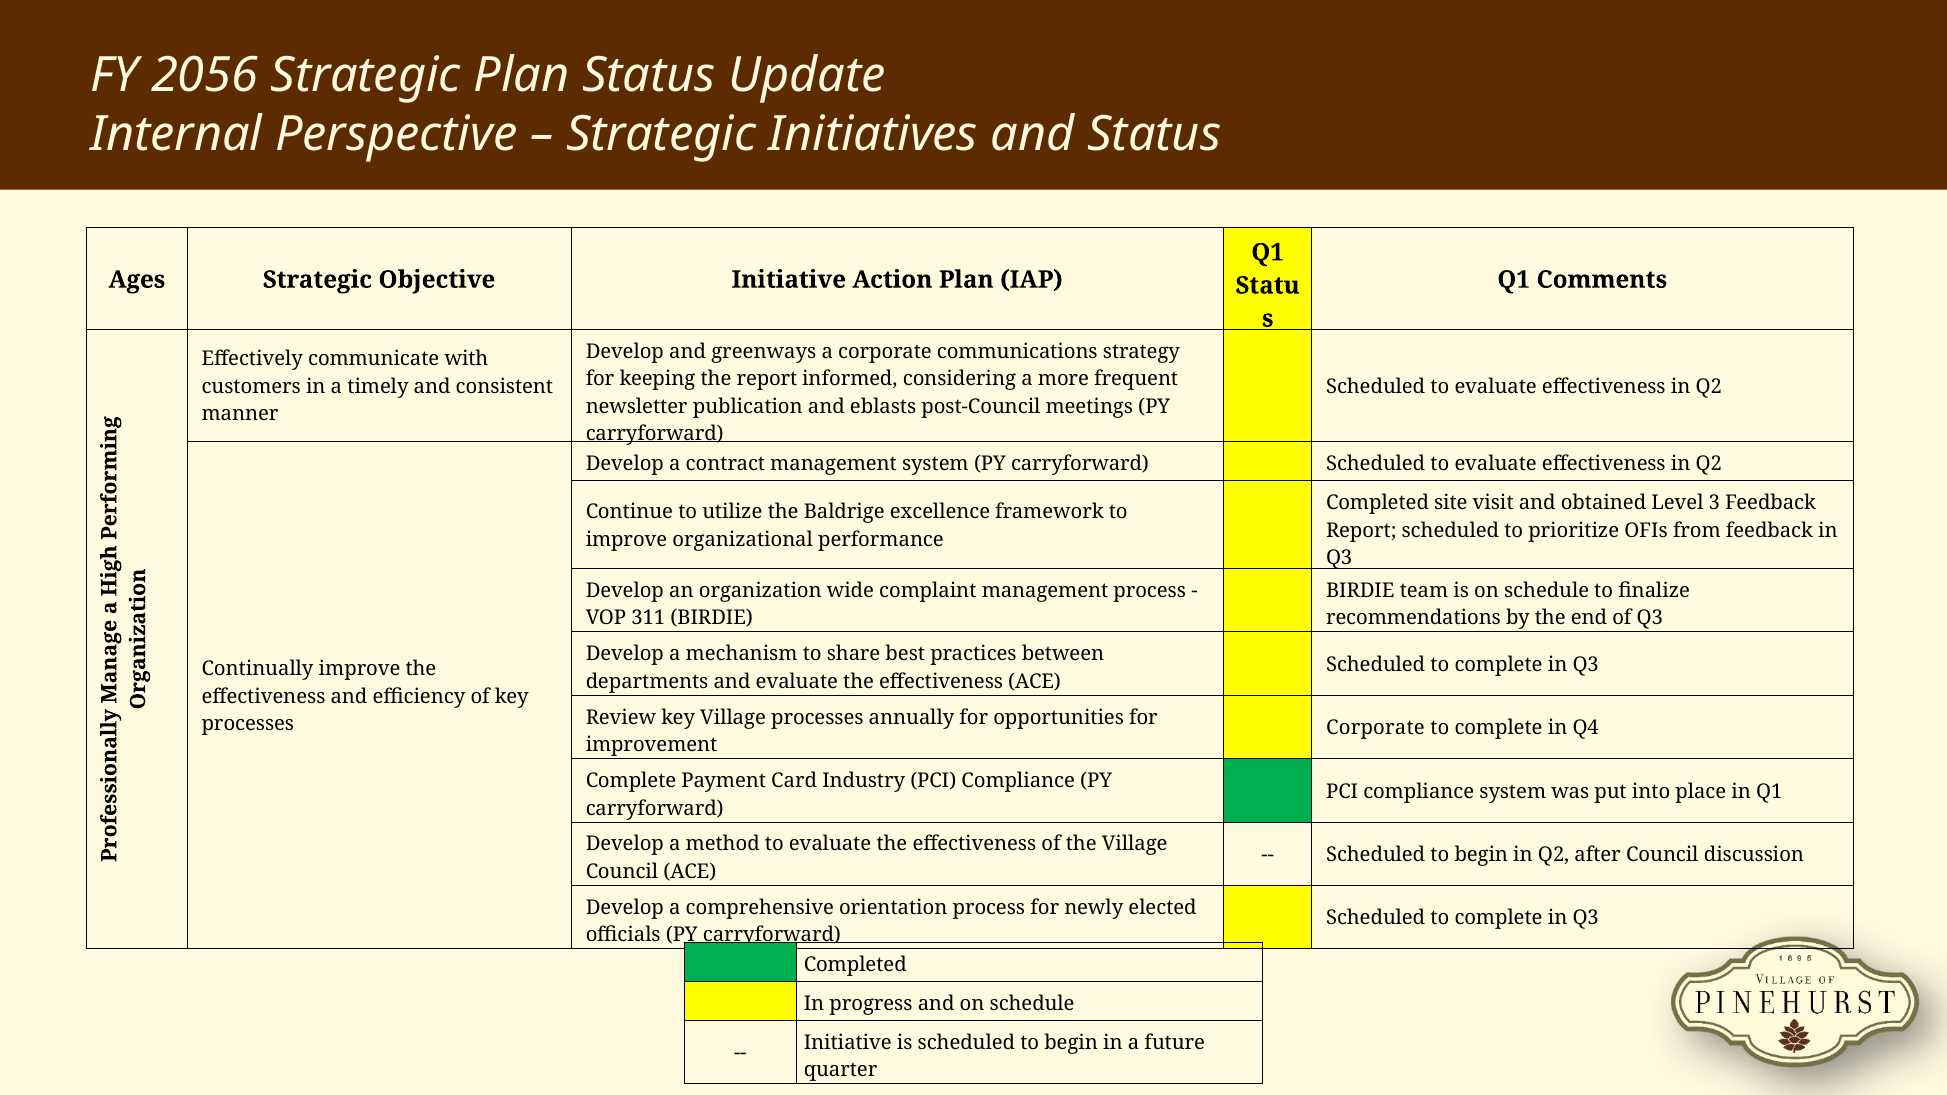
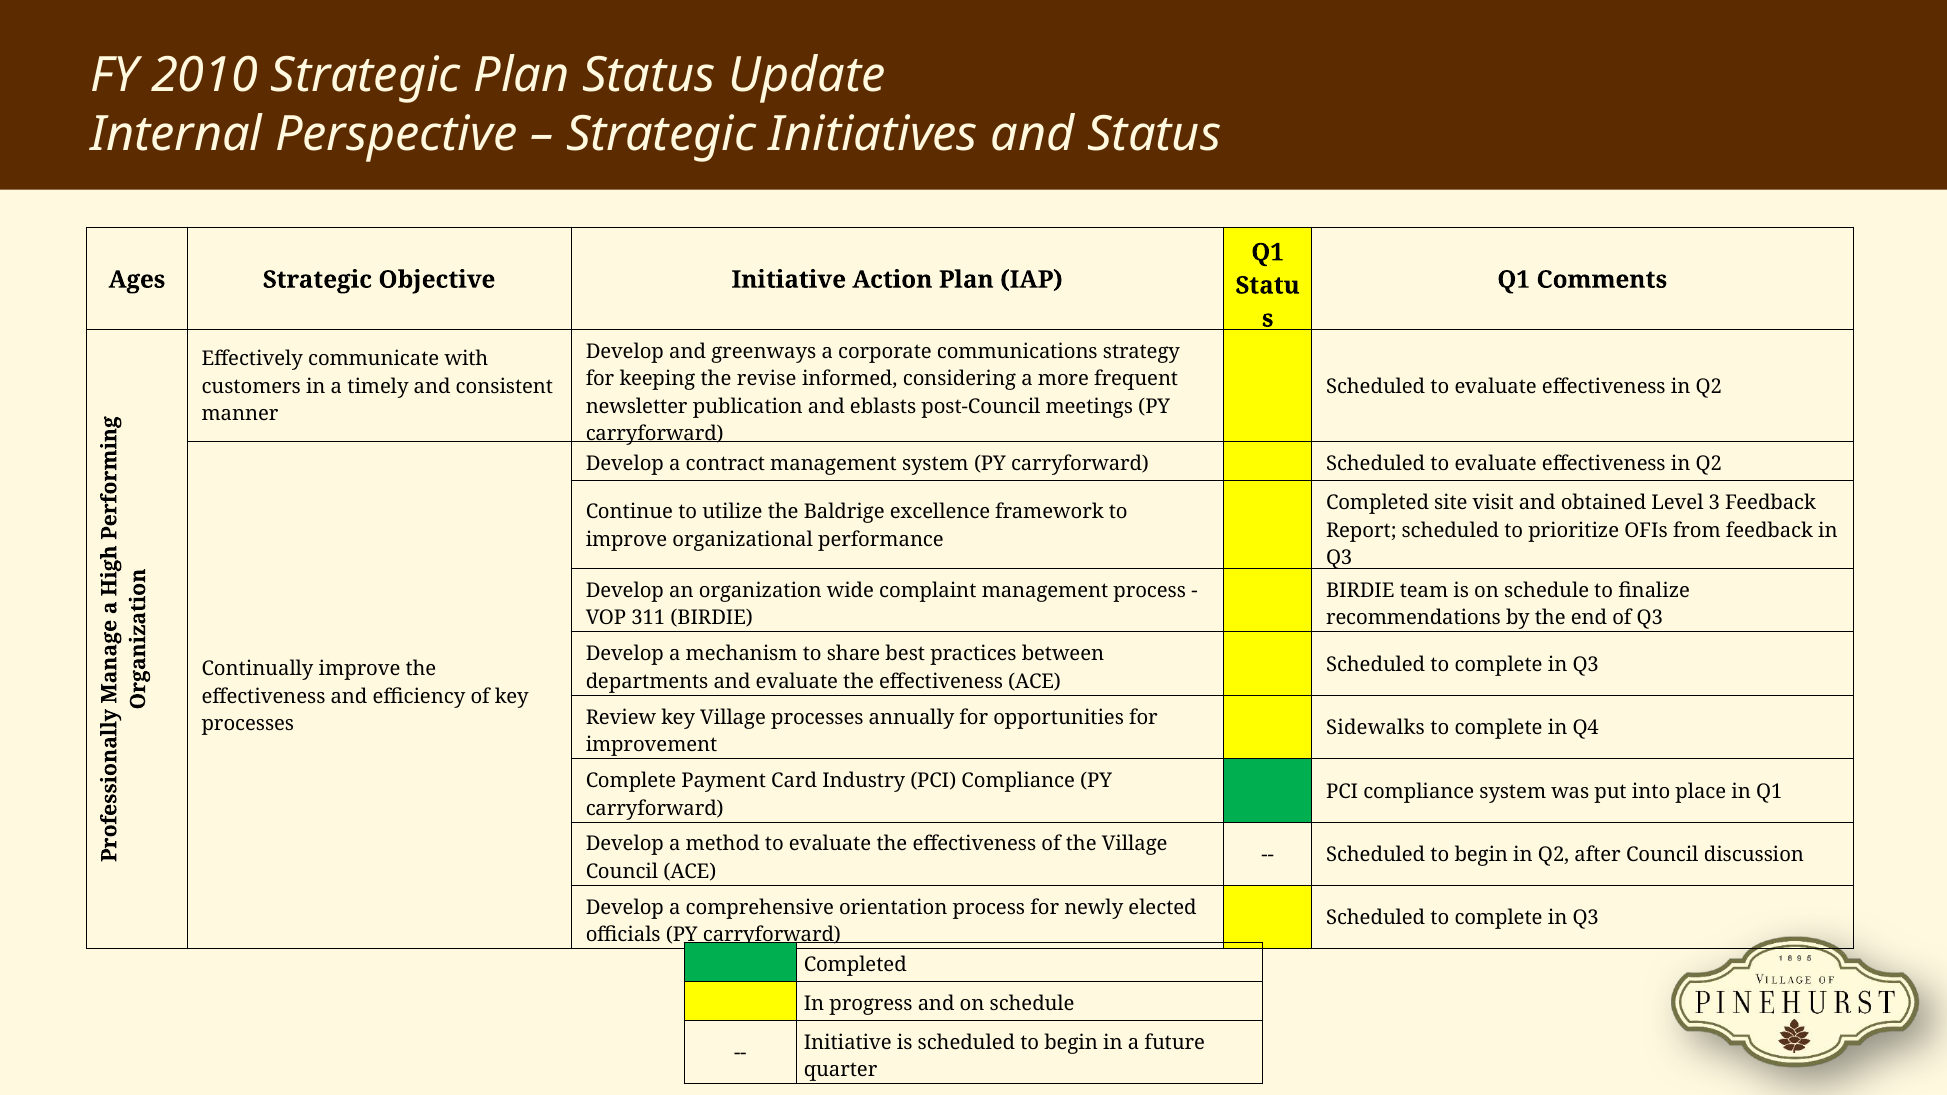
2056: 2056 -> 2010 (205, 76)
the report: report -> revise (767, 379)
Corporate: Corporate -> Sidewalks (1375, 728)
